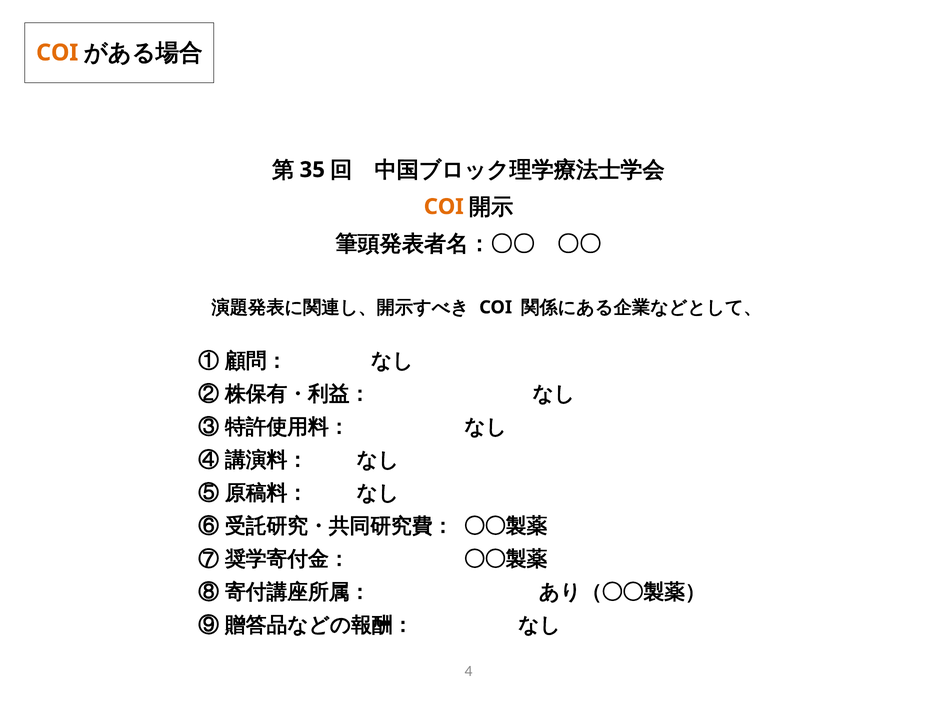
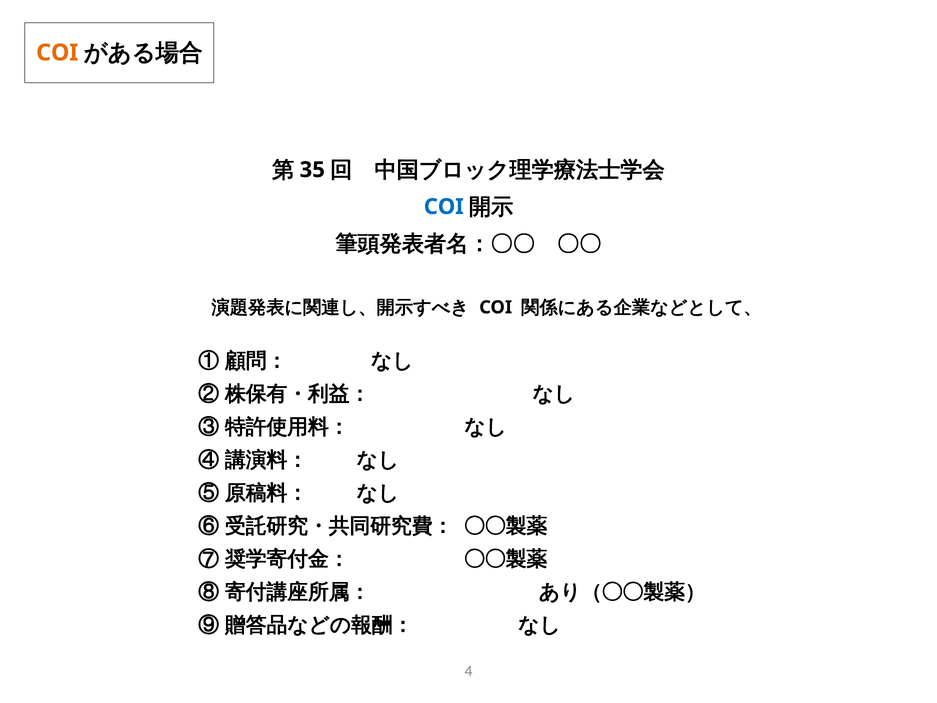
COI colour: orange -> blue (444, 207)
